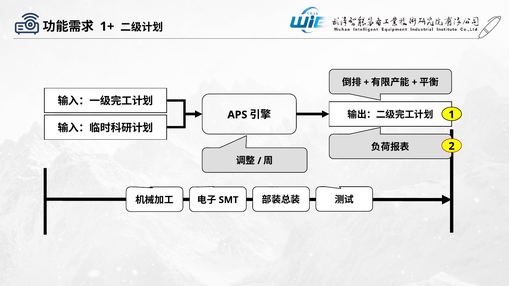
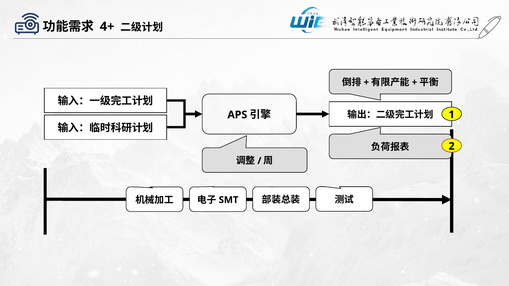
1+: 1+ -> 4+ (107, 27)
